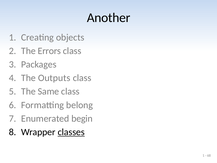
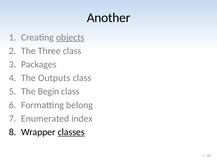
objects underline: none -> present (70, 37)
Errors: Errors -> Three (49, 51)
Same: Same -> Begin (48, 91)
begin: begin -> index (82, 118)
